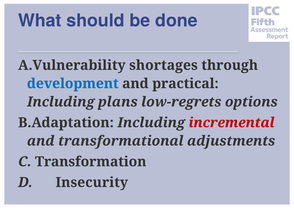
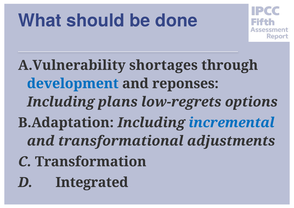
practical: practical -> reponses (185, 83)
incremental colour: red -> blue (232, 122)
Insecurity: Insecurity -> Integrated (92, 182)
